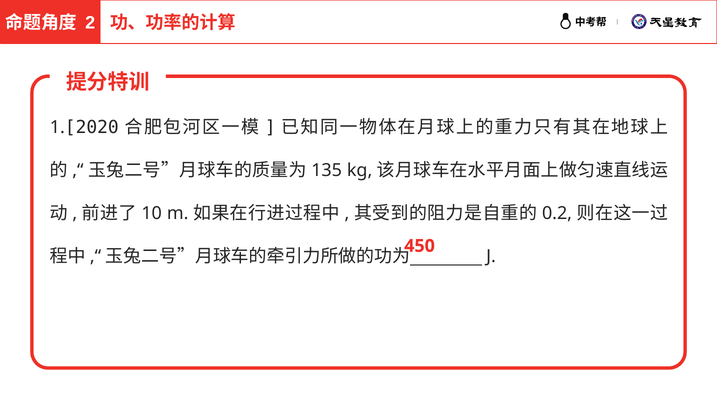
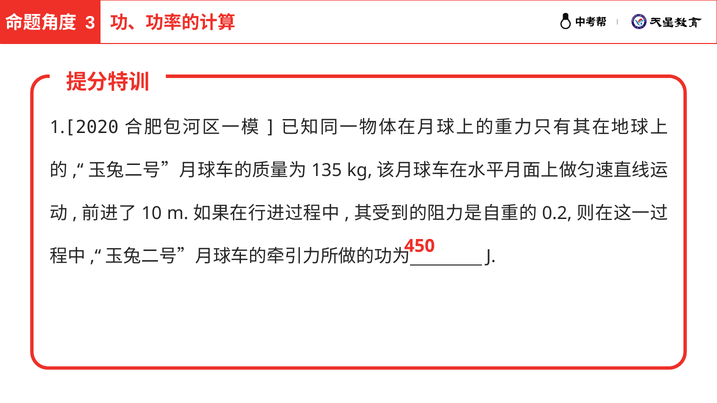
2: 2 -> 3 (90, 23)
